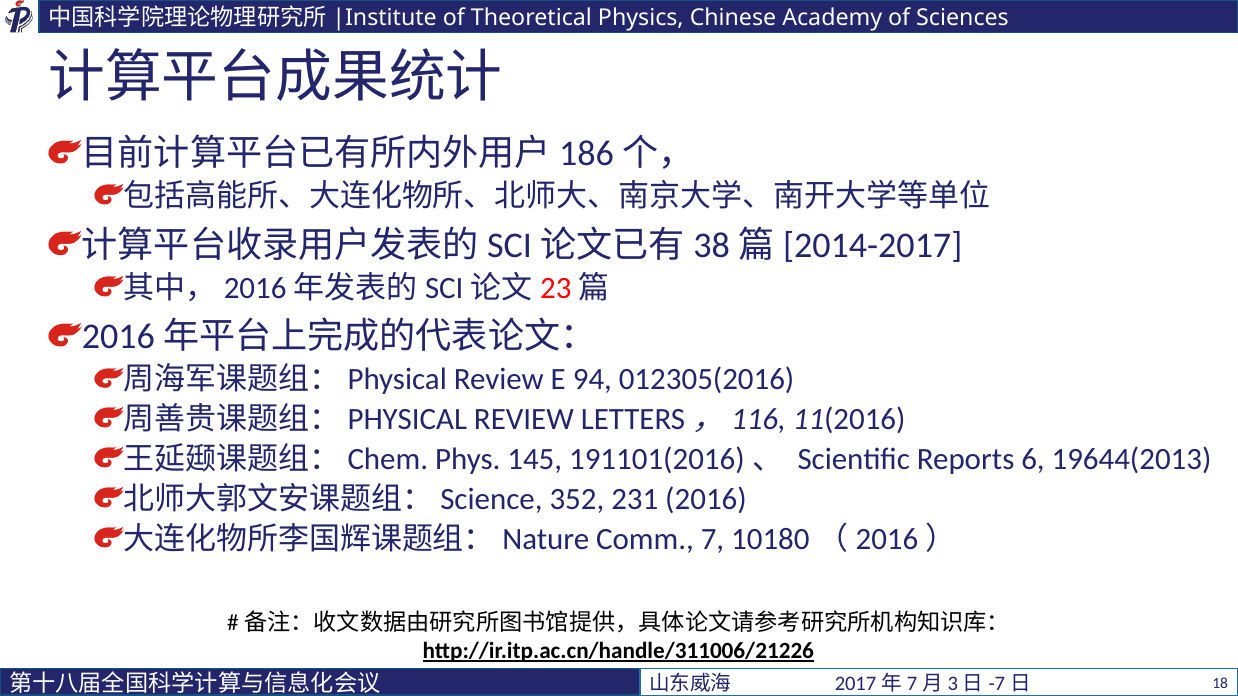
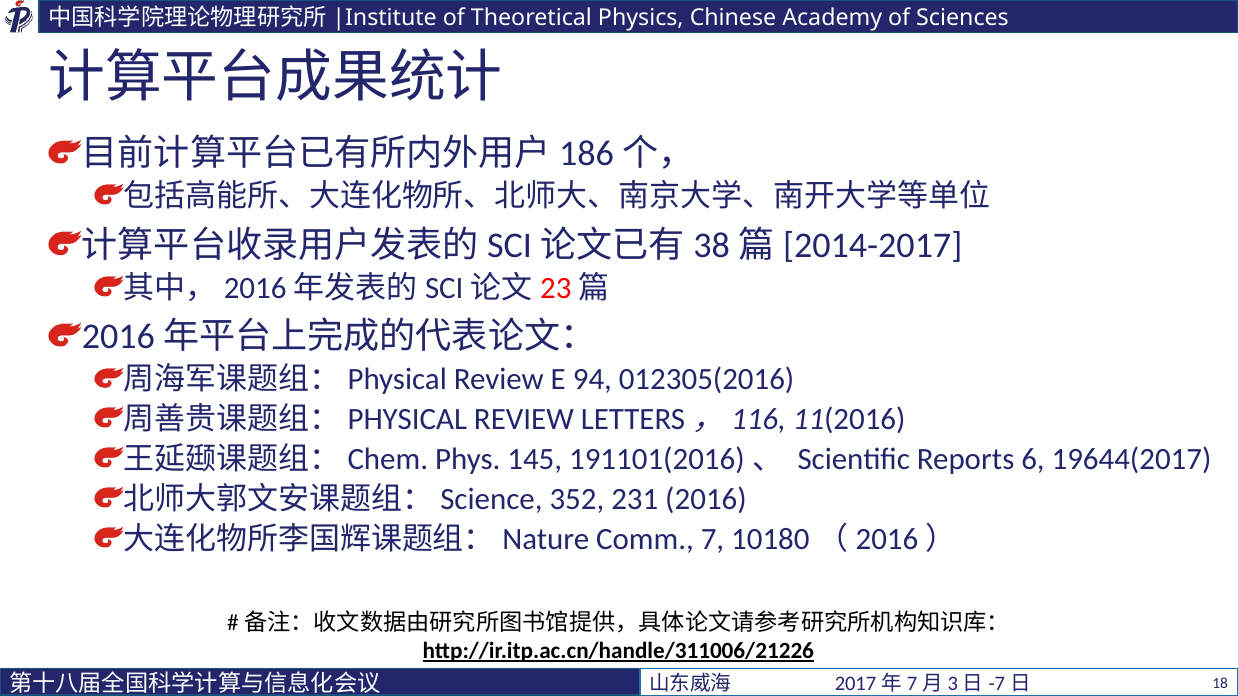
19644(2013: 19644(2013 -> 19644(2017 (1132, 460)
